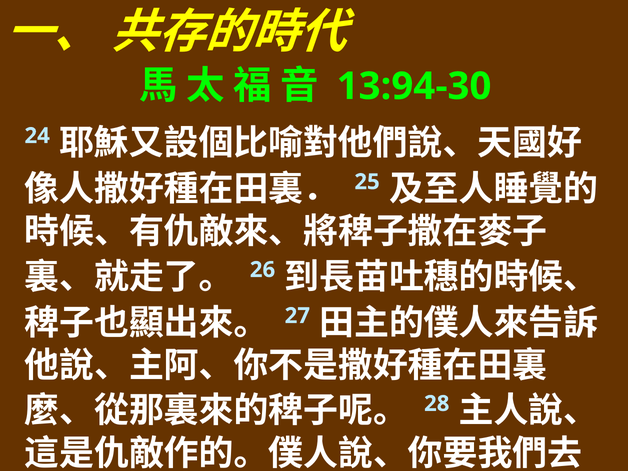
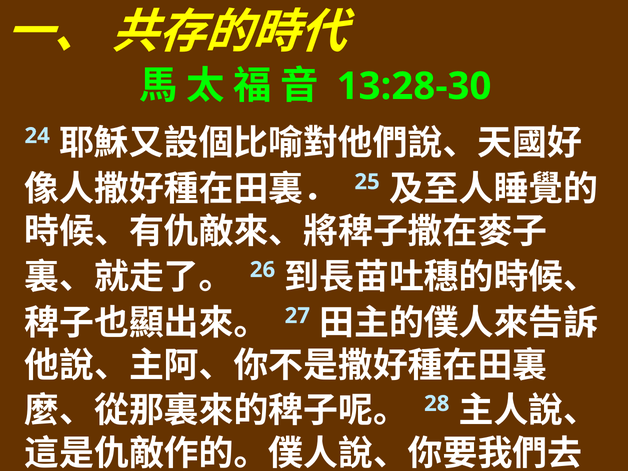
13:94-30: 13:94-30 -> 13:28-30 (414, 86)
